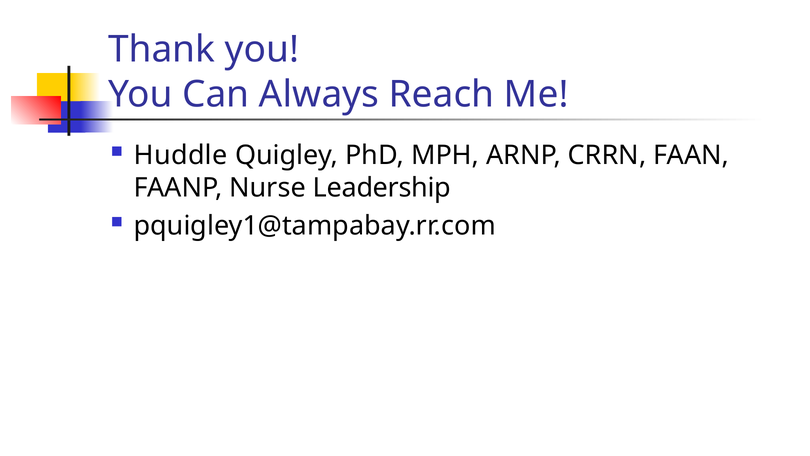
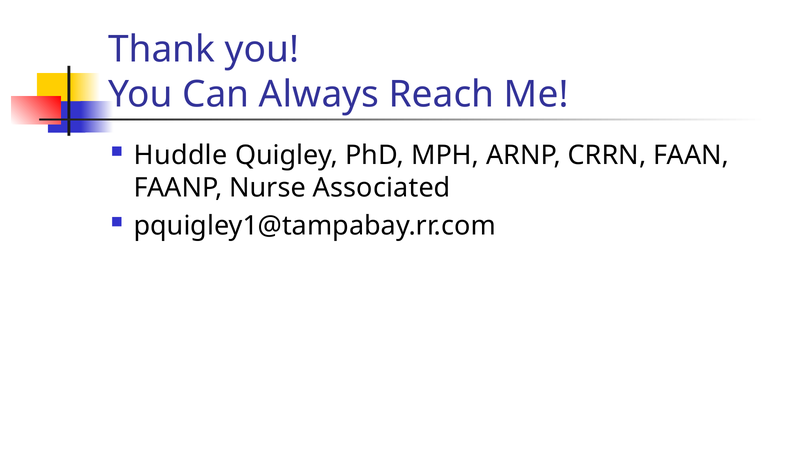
Leadership: Leadership -> Associated (382, 188)
